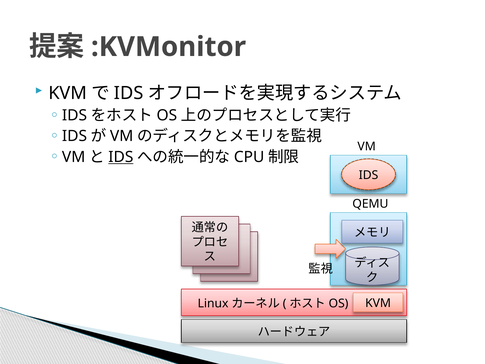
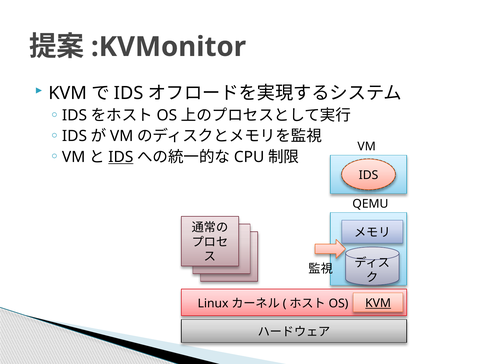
KVM underline: none -> present (378, 303)
